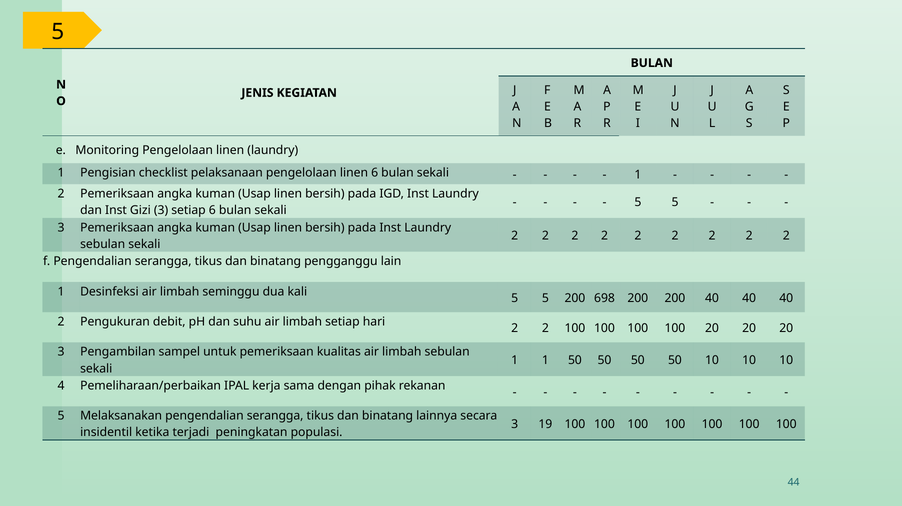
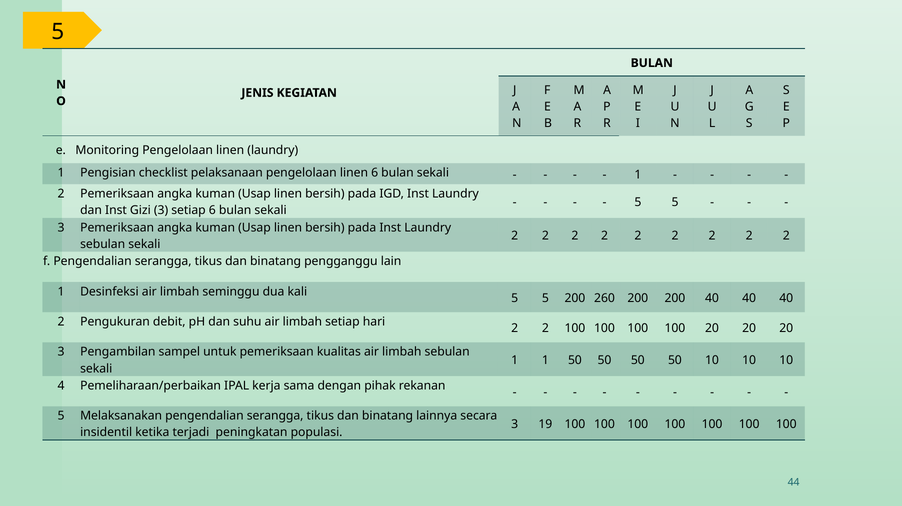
698: 698 -> 260 (605, 298)
